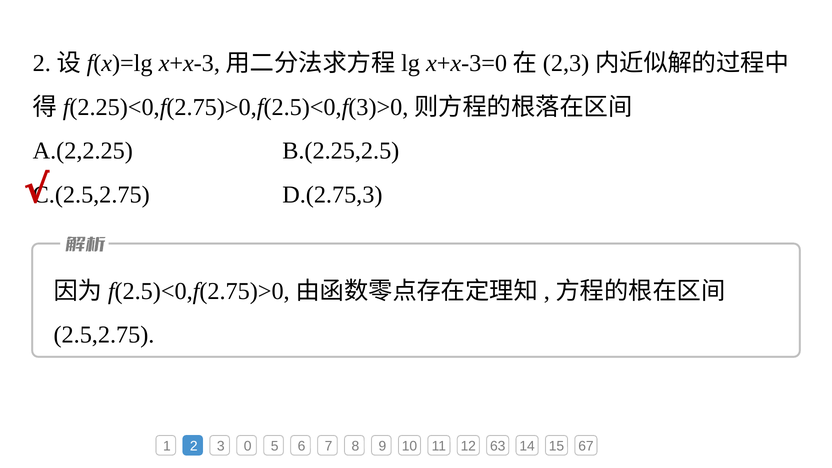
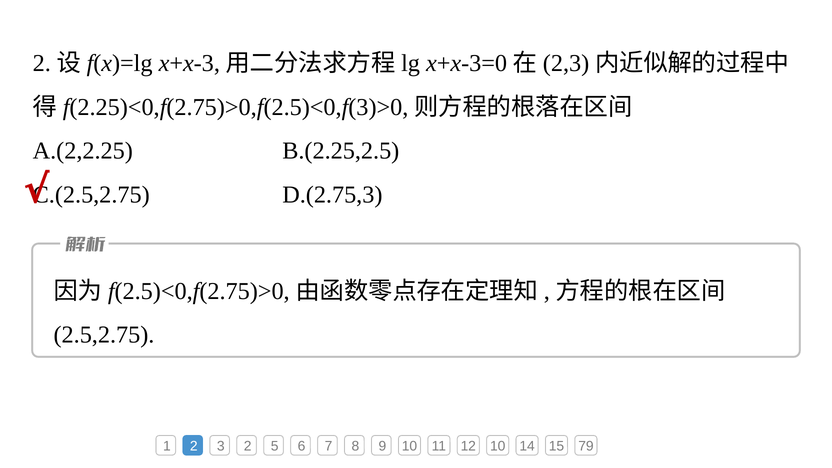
3 0: 0 -> 2 (248, 446)
12 63: 63 -> 10 (498, 446)
67: 67 -> 79 (586, 446)
